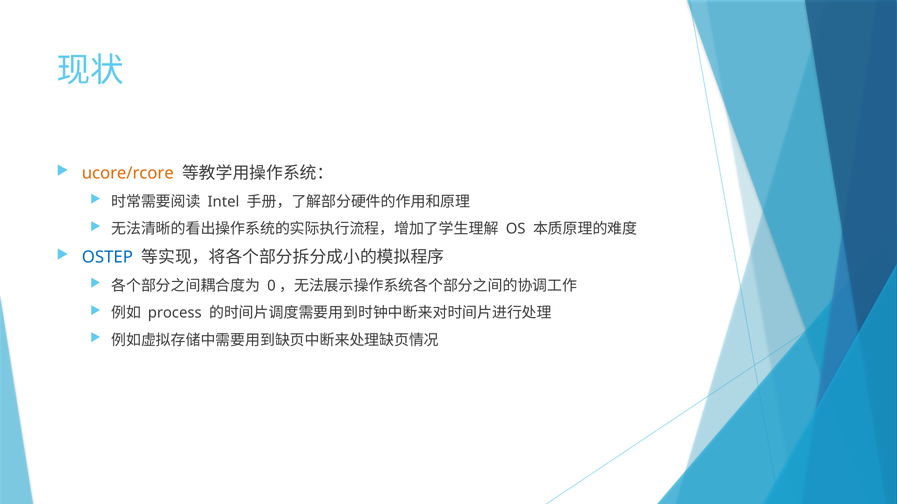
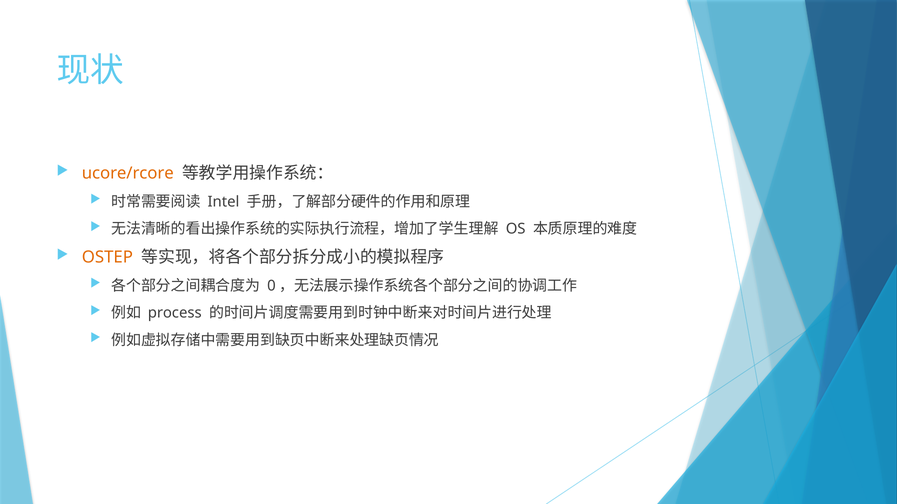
OSTEP colour: blue -> orange (107, 258)
